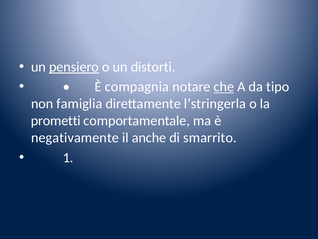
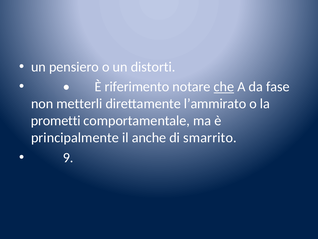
pensiero underline: present -> none (74, 67)
compagnia: compagnia -> riferimento (137, 87)
tipo: tipo -> fase (278, 87)
famiglia: famiglia -> metterli (79, 104)
l’stringerla: l’stringerla -> l’ammirato (215, 104)
negativamente: negativamente -> principalmente (75, 137)
1: 1 -> 9 (68, 157)
